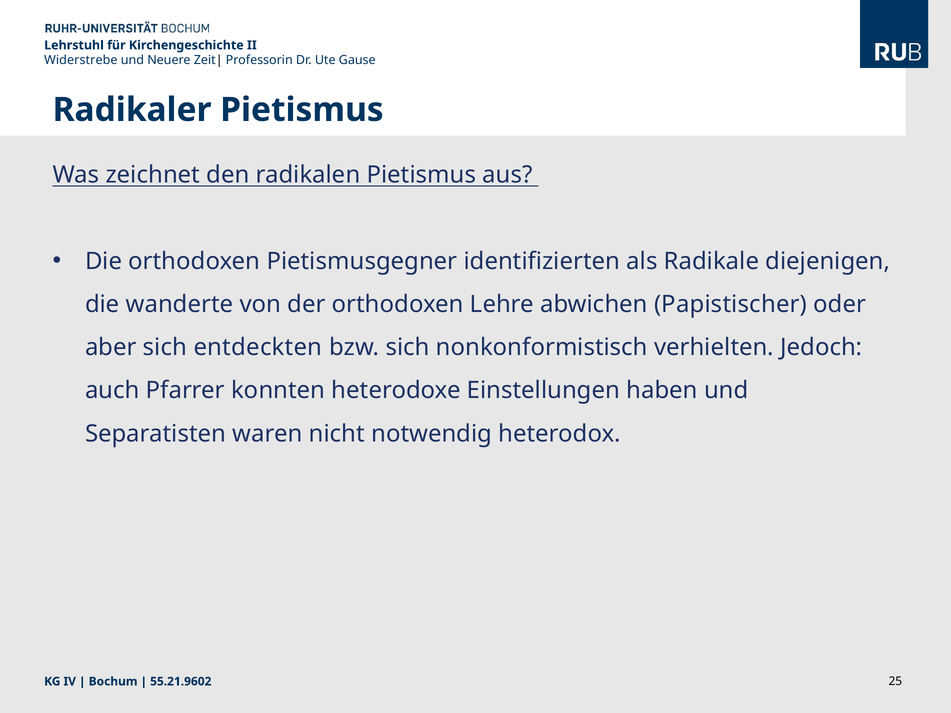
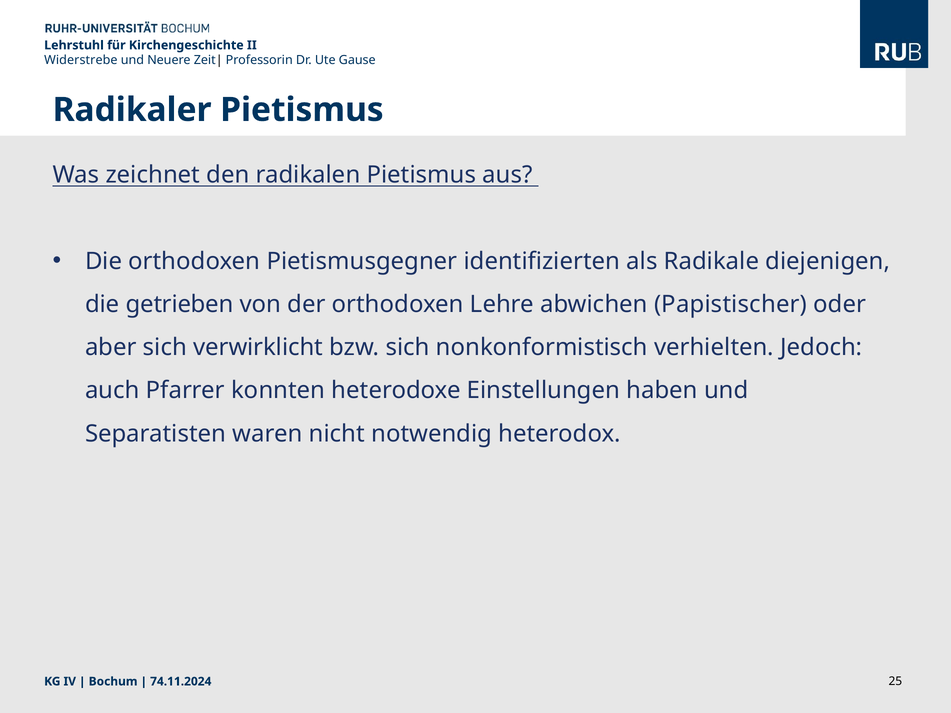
wanderte: wanderte -> getrieben (180, 305)
entdeckten: entdeckten -> verwirklicht (258, 348)
55.21.9602: 55.21.9602 -> 74.11.2024 (181, 682)
